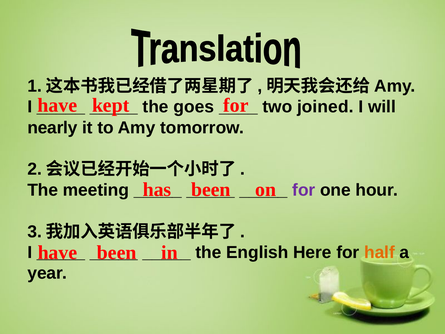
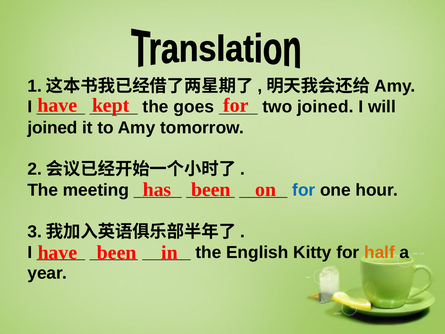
nearly: nearly -> joined (52, 128)
for colour: purple -> blue (304, 190)
Here: Here -> Kitty (312, 252)
